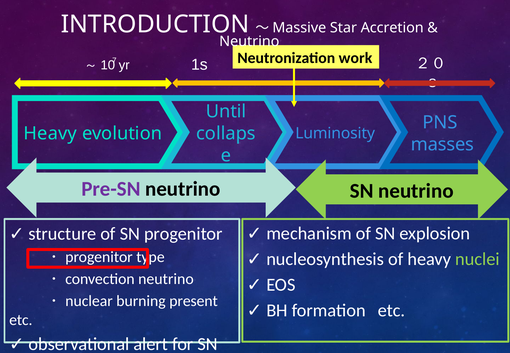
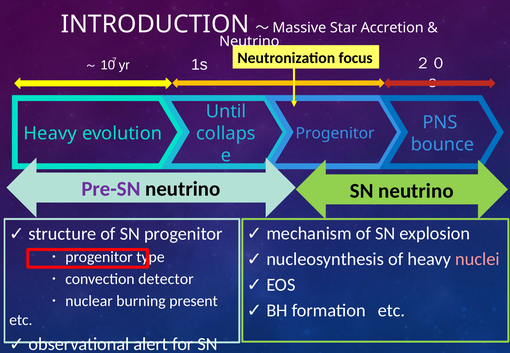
work: work -> focus (356, 58)
Luminosity: Luminosity -> Progenitor (335, 133)
masses: masses -> bounce (442, 144)
nuclei colour: light green -> pink (478, 259)
neutrino: neutrino -> detector (166, 279)
